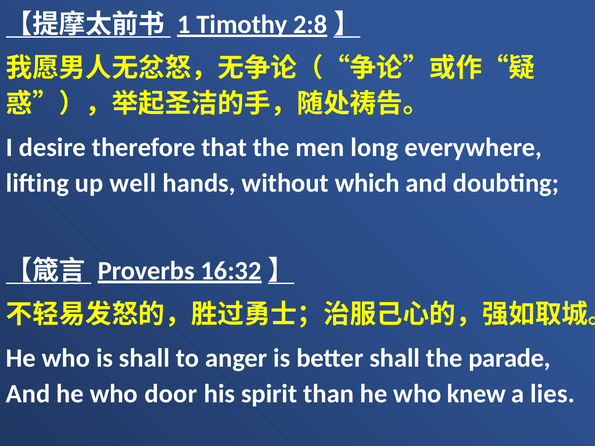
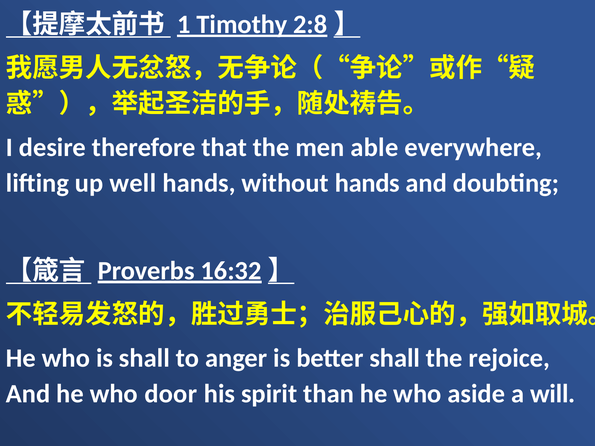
long: long -> able (374, 148)
without which: which -> hands (367, 183)
parade: parade -> rejoice (509, 358)
knew: knew -> aside (476, 394)
lies: lies -> will (553, 394)
